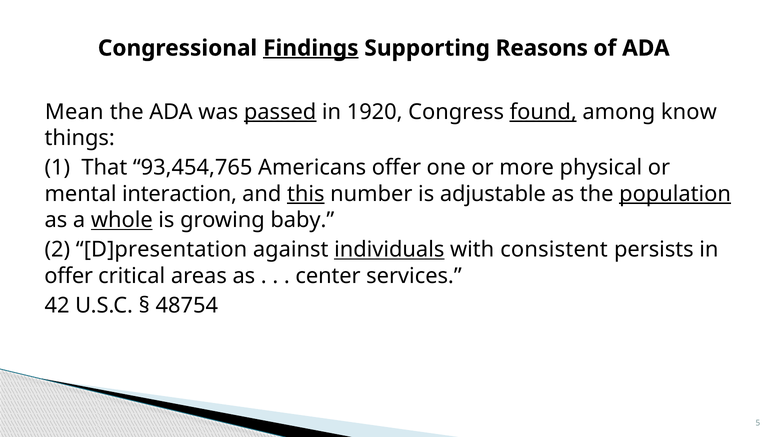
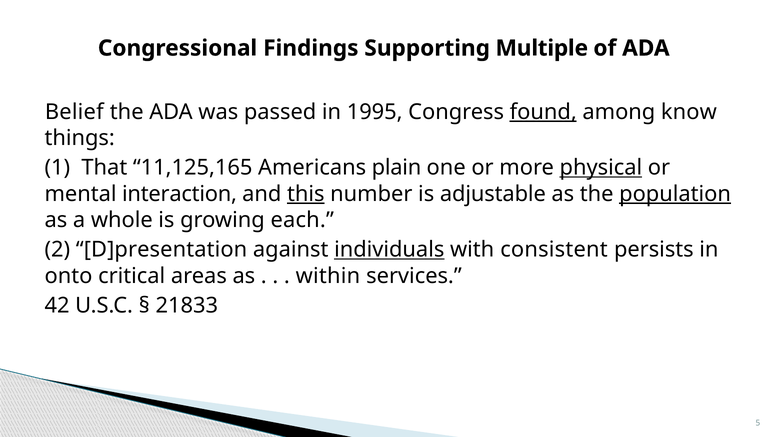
Findings underline: present -> none (311, 48)
Reasons: Reasons -> Multiple (542, 48)
Mean: Mean -> Belief (74, 112)
passed underline: present -> none (280, 112)
1920: 1920 -> 1995 (375, 112)
93,454,765: 93,454,765 -> 11,125,165 (193, 168)
Americans offer: offer -> plain (396, 168)
physical underline: none -> present (601, 168)
whole underline: present -> none (122, 220)
baby: baby -> each (302, 220)
offer: offer -> onto (69, 276)
center: center -> within (328, 276)
48754: 48754 -> 21833 (187, 305)
